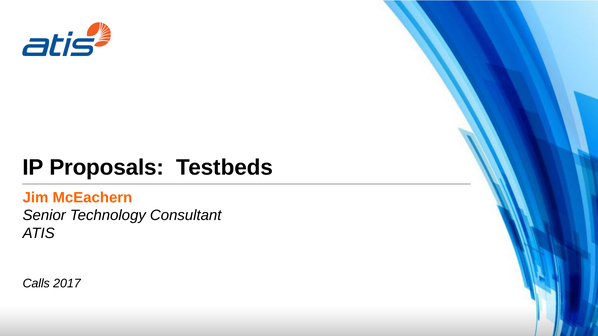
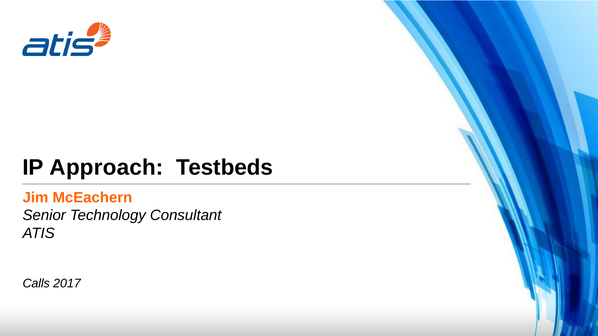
Proposals: Proposals -> Approach (107, 168)
